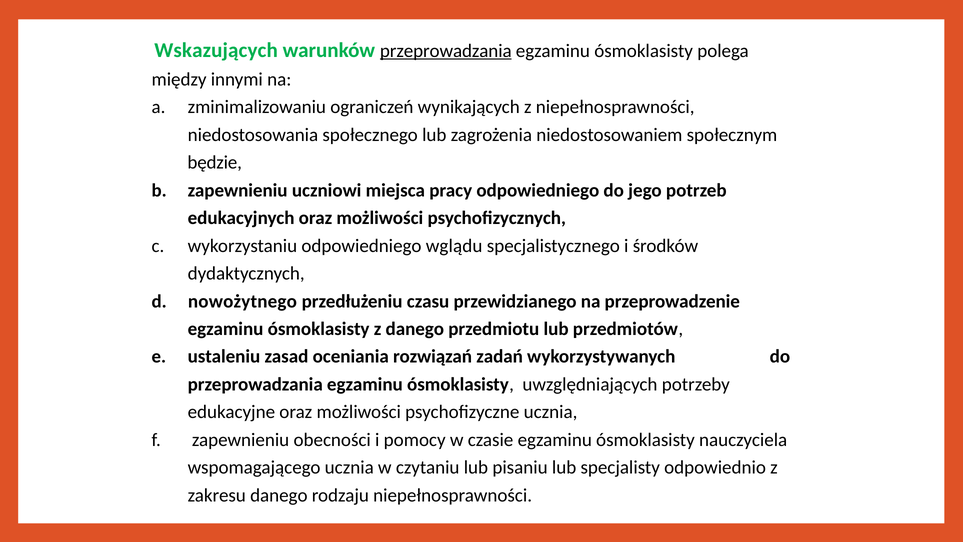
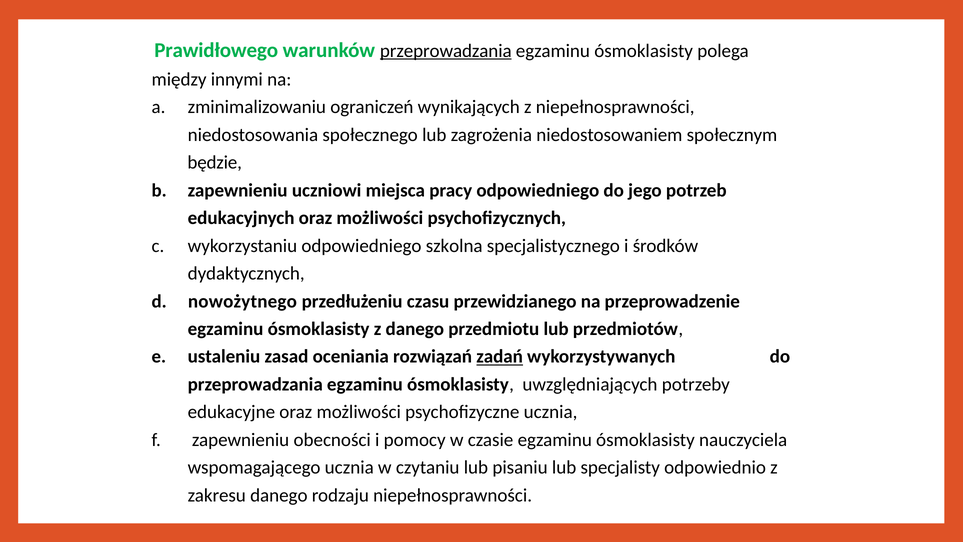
Wskazujących: Wskazujących -> Prawidłowego (216, 50)
wglądu: wglądu -> szkolna (454, 246)
zadań underline: none -> present (500, 356)
